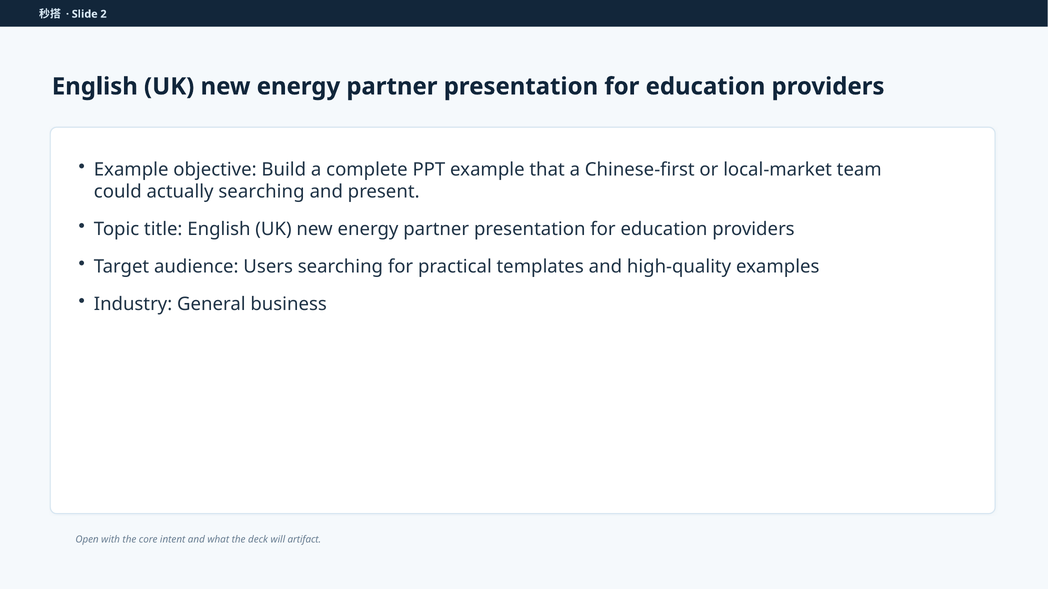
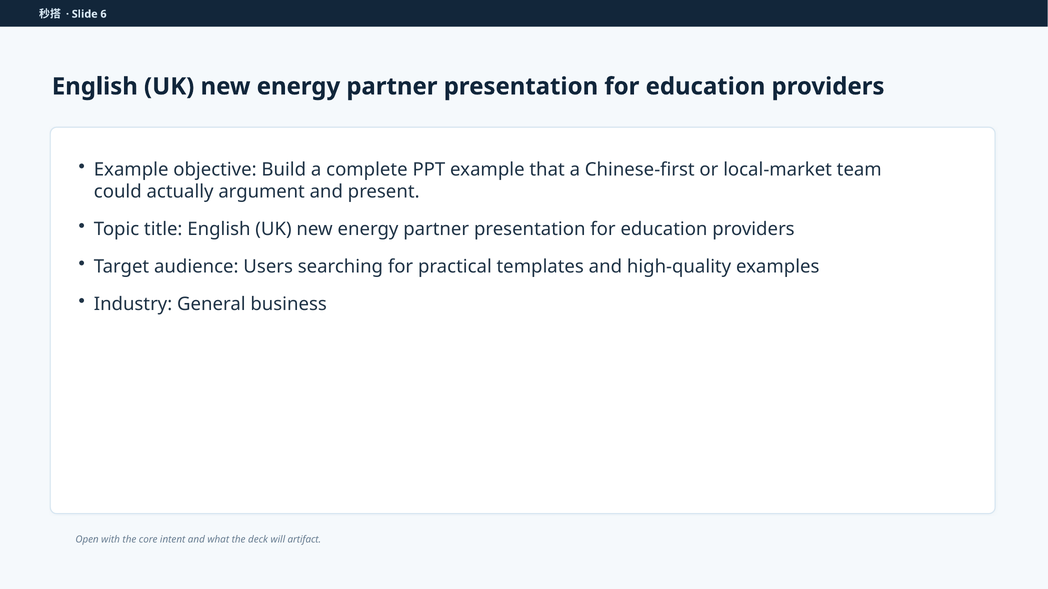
2: 2 -> 6 (104, 14)
actually searching: searching -> argument (262, 192)
